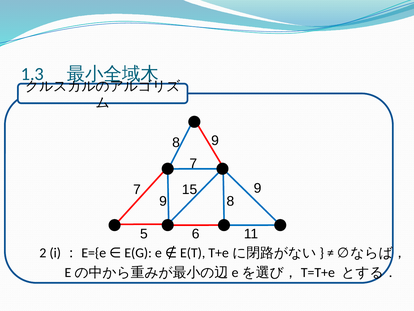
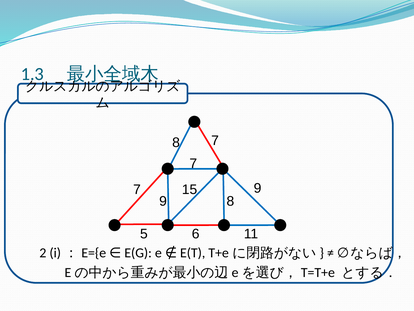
9: 9 -> 7 (215, 140)
